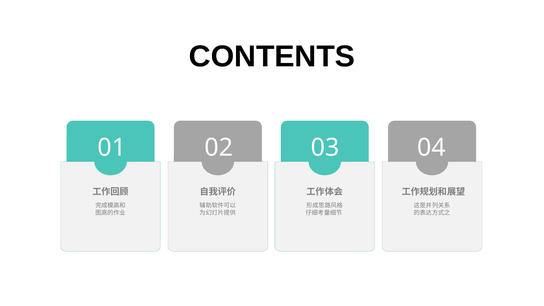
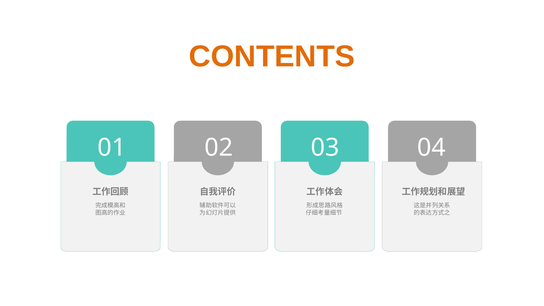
CONTENTS colour: black -> orange (272, 57)
